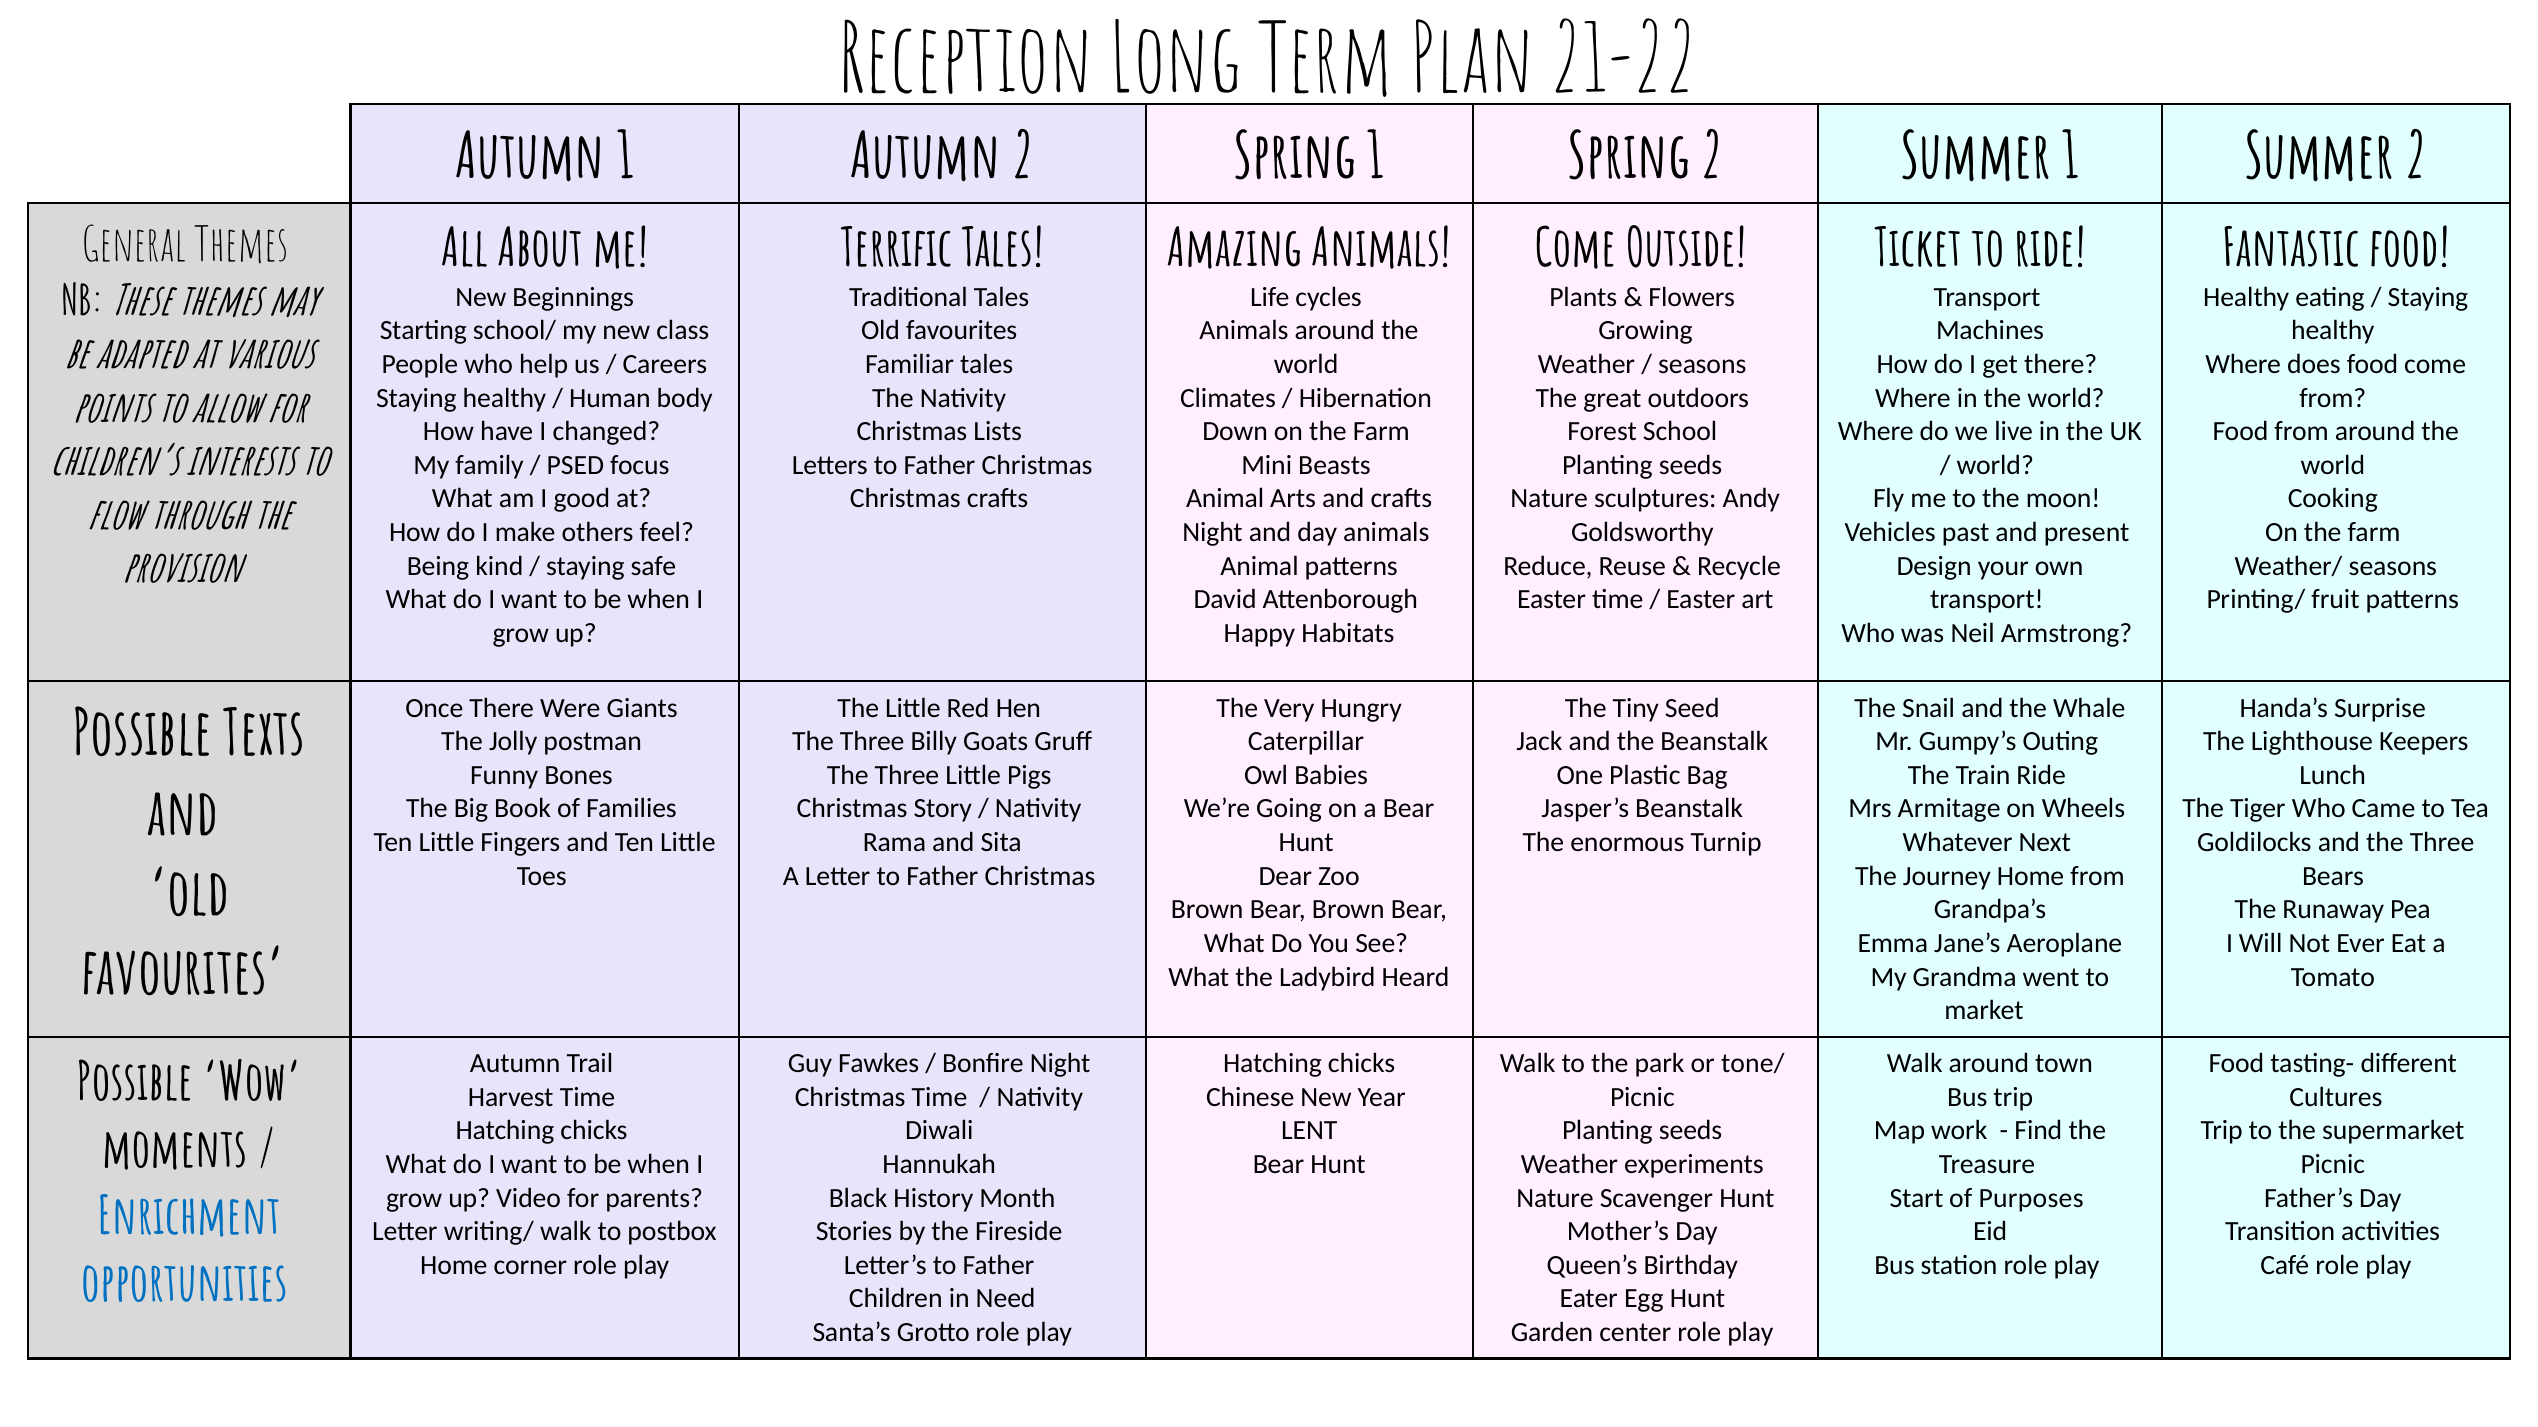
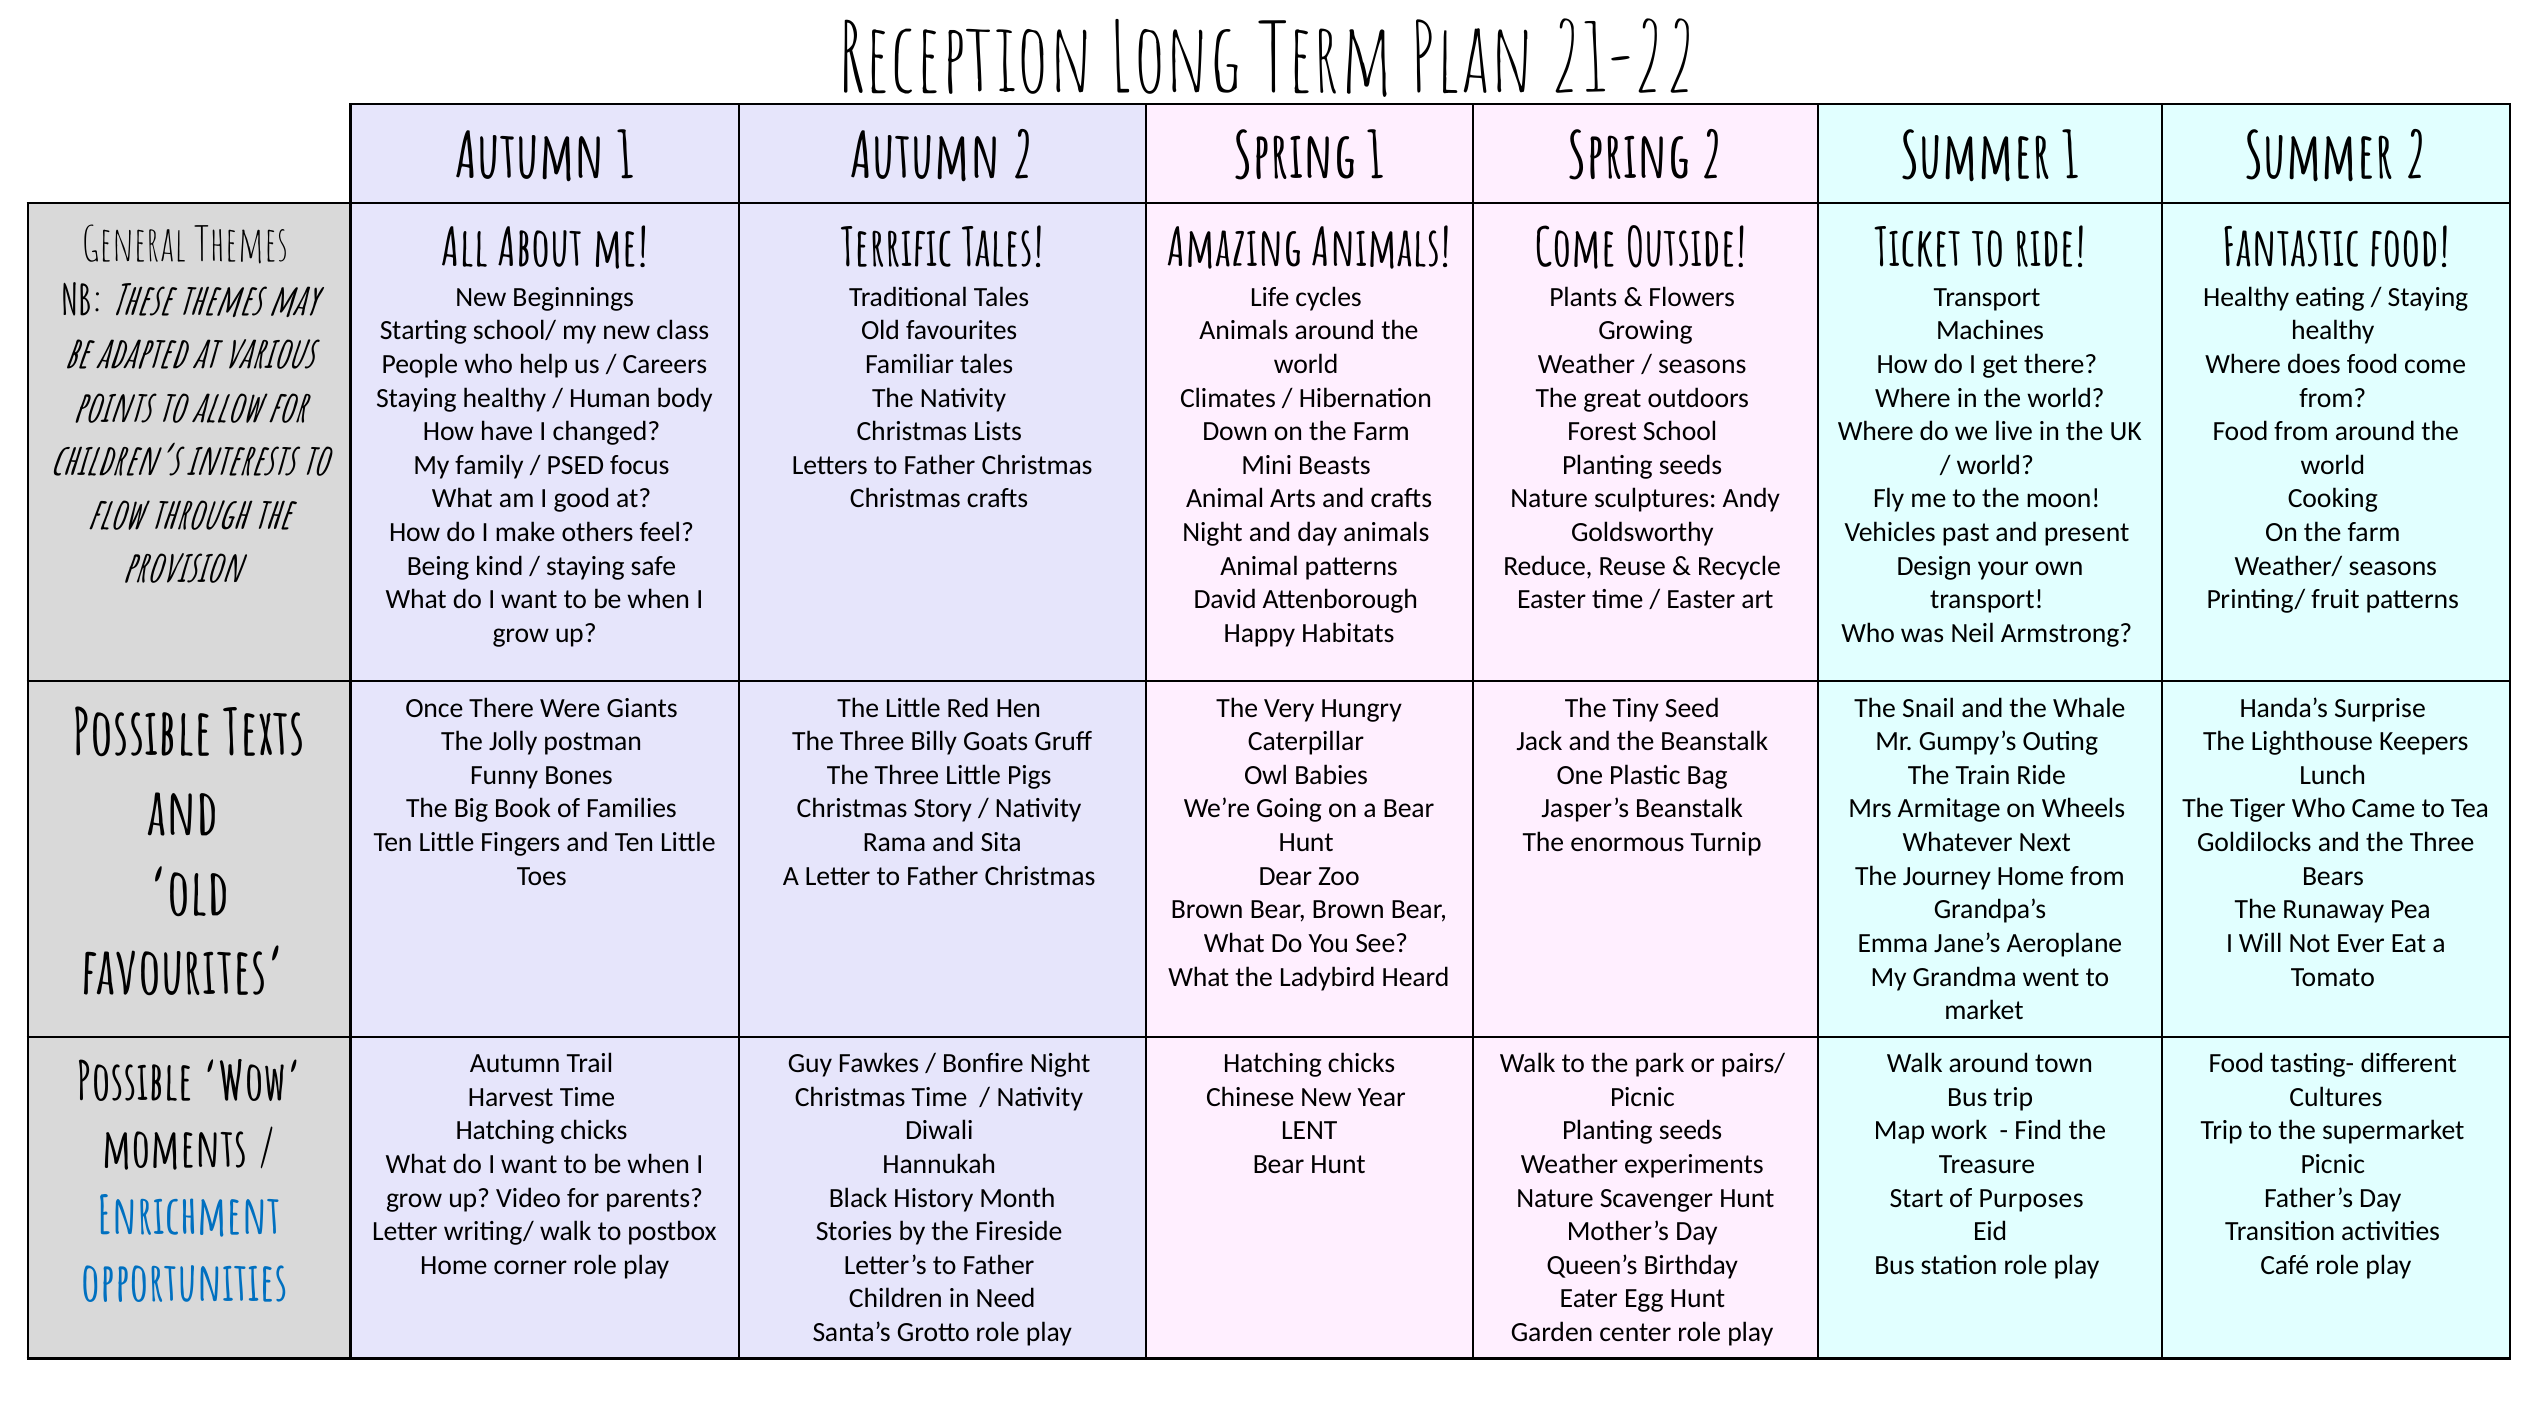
tone/: tone/ -> pairs/ (1753, 1064)
